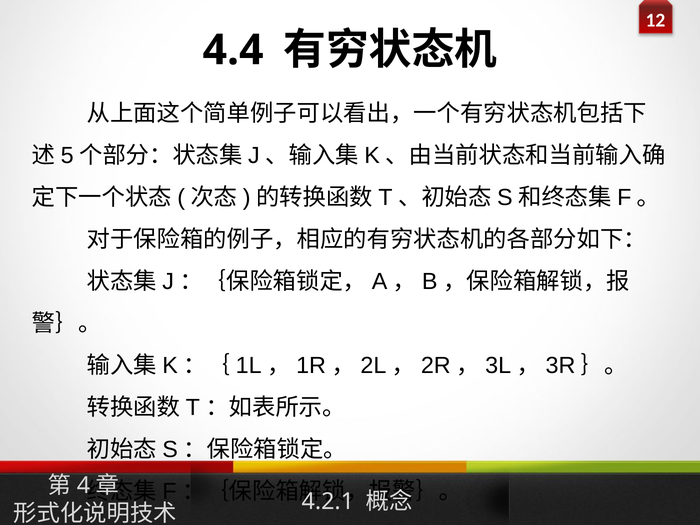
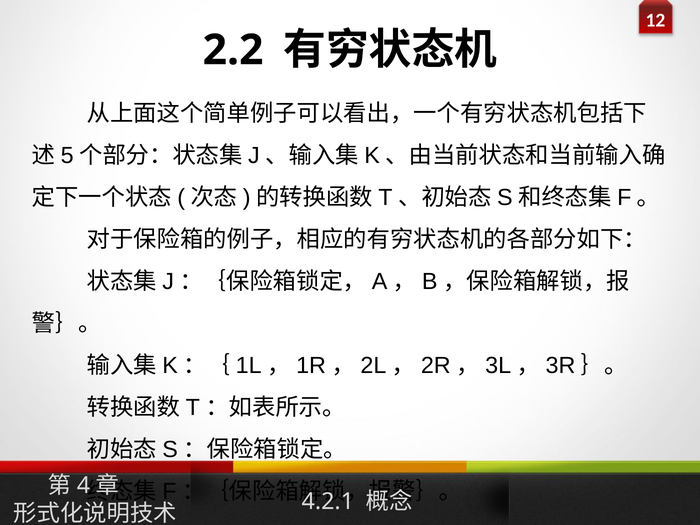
4.4: 4.4 -> 2.2 (233, 50)
